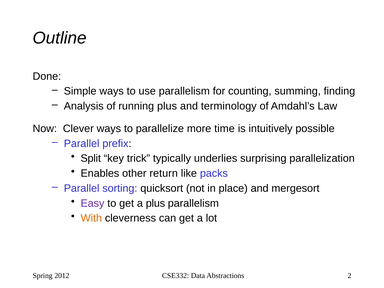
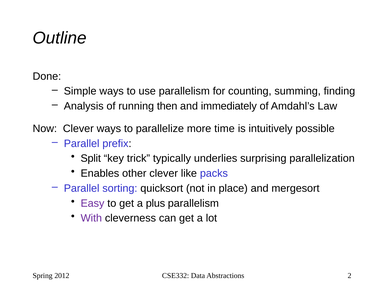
running plus: plus -> then (167, 106)
terminology: terminology -> immediately (229, 106)
other return: return -> clever (164, 173)
With colour: orange -> purple (91, 218)
